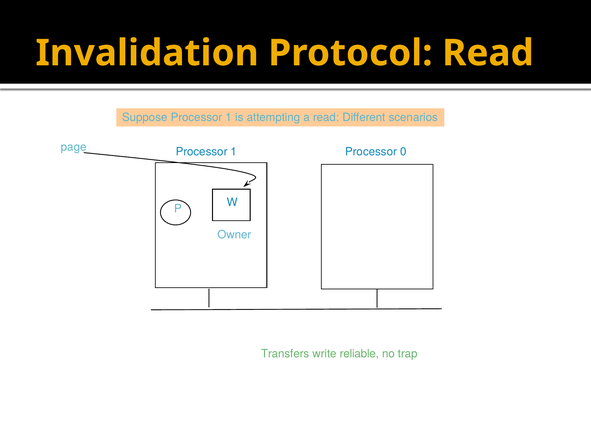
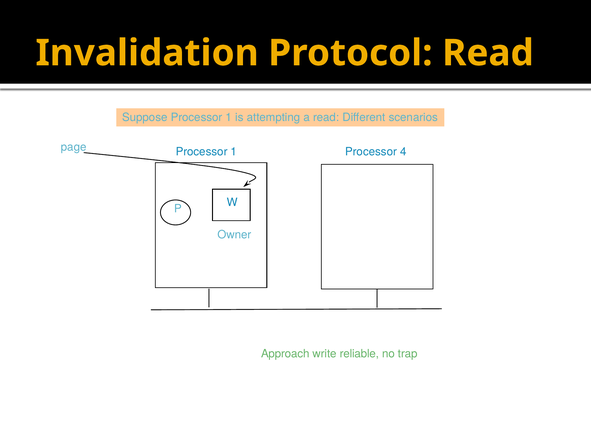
0: 0 -> 4 (403, 152)
Transfers: Transfers -> Approach (285, 354)
